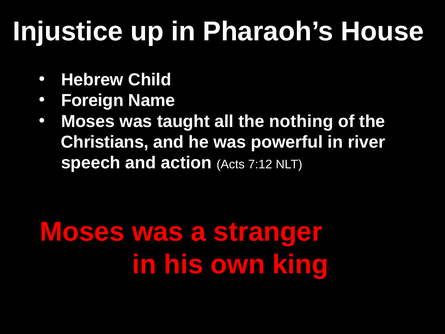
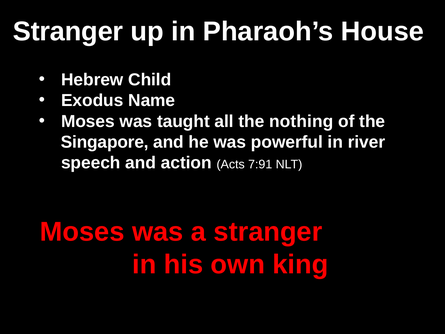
Injustice: Injustice -> Stranger (68, 32)
Foreign: Foreign -> Exodus (92, 100)
Christians: Christians -> Singapore (105, 142)
7:12: 7:12 -> 7:91 (260, 164)
